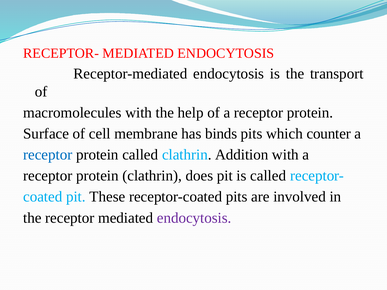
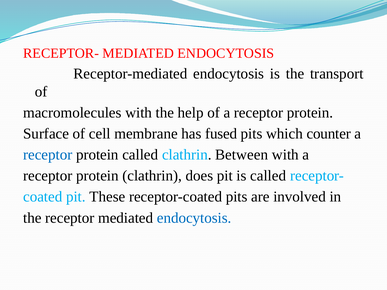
binds: binds -> fused (221, 134)
Addition: Addition -> Between (242, 155)
endocytosis colour: purple -> blue (194, 218)
